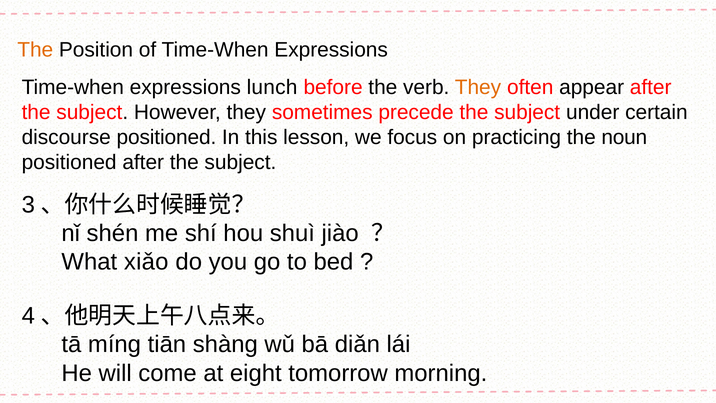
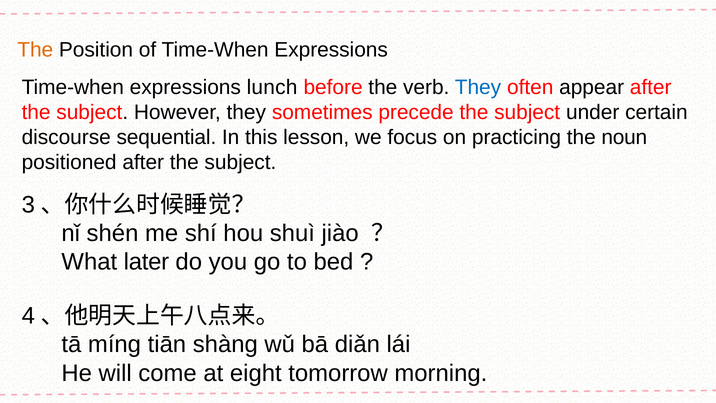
They colour: orange -> blue (478, 87)
discourse positioned: positioned -> sequential (166, 137)
xiǎo: xiǎo -> later (146, 262)
